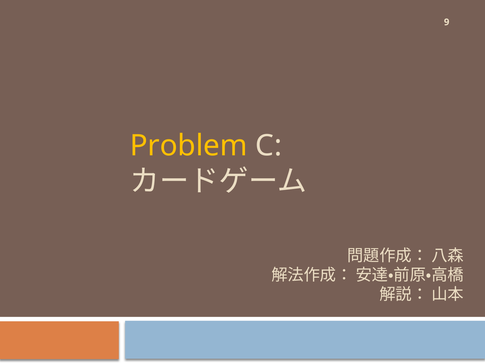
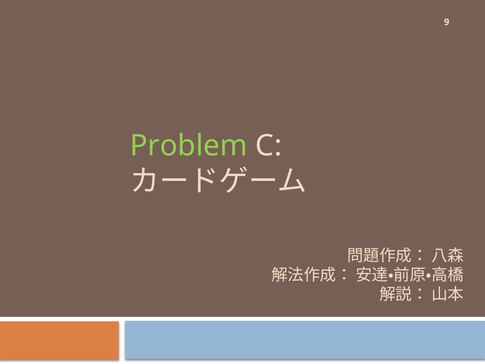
Problem colour: yellow -> light green (189, 146)
